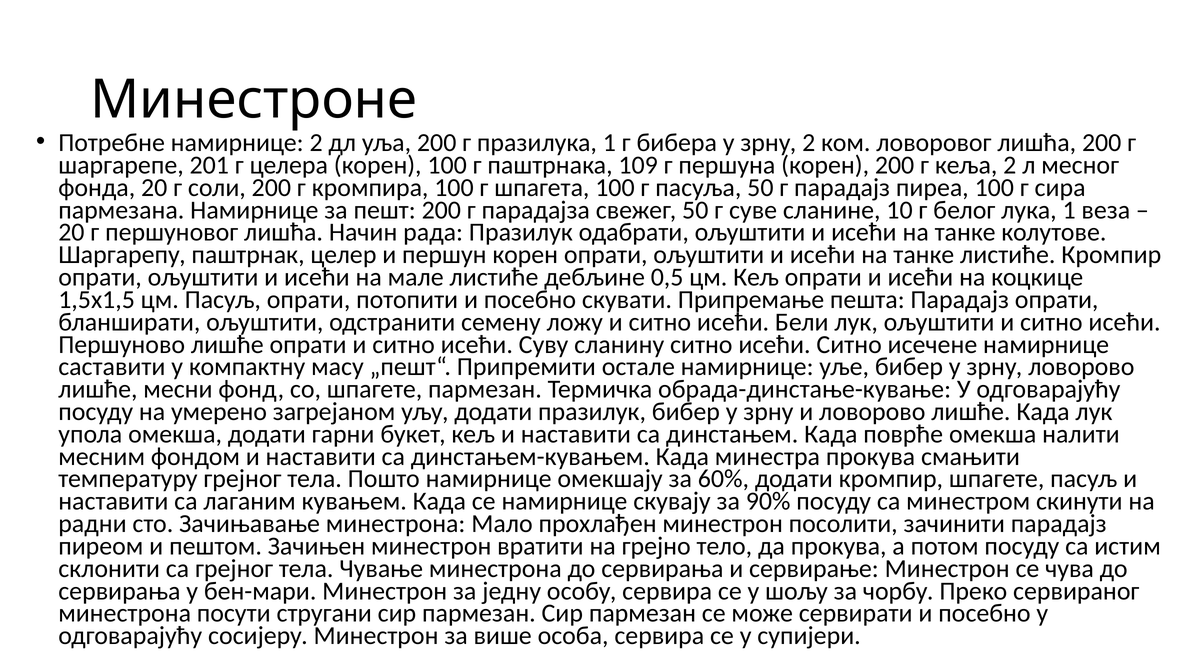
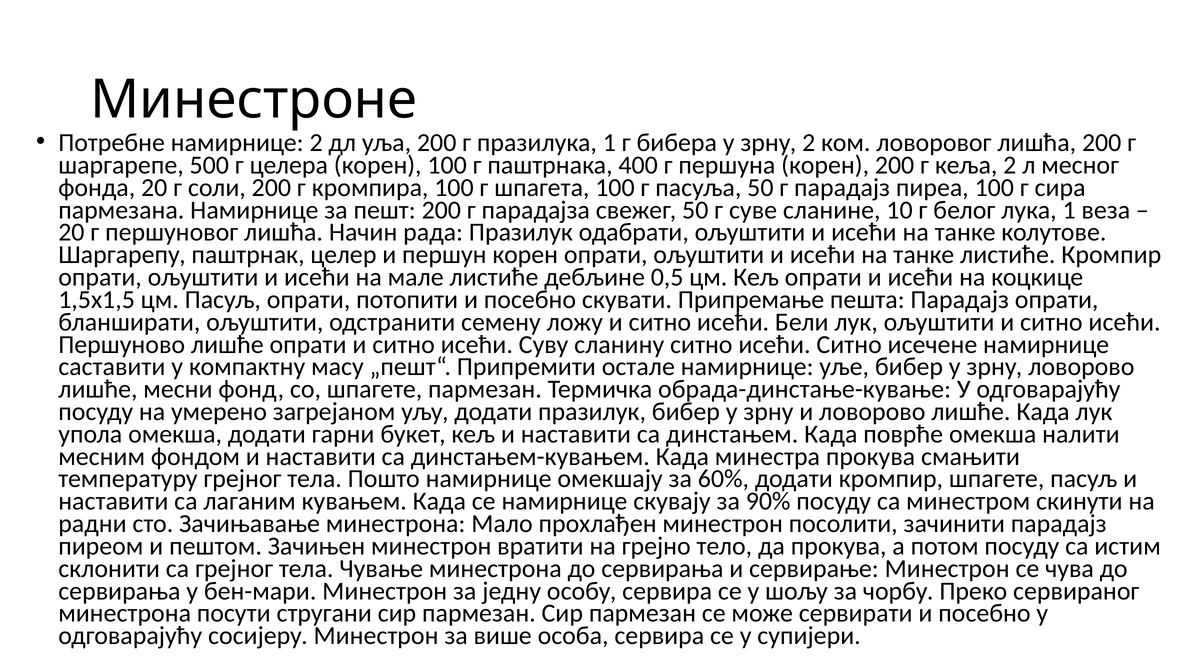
201: 201 -> 500 (209, 165)
109: 109 -> 400 (638, 165)
